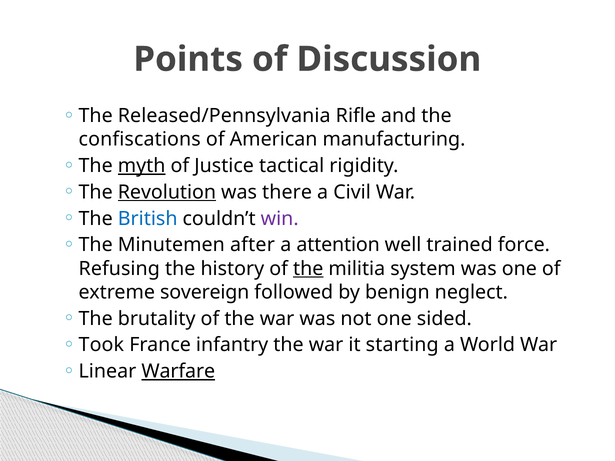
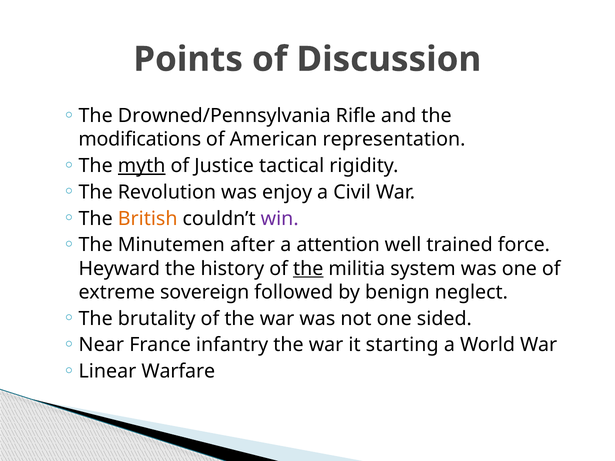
Released/Pennsylvania: Released/Pennsylvania -> Drowned/Pennsylvania (224, 116)
confiscations: confiscations -> modifications (140, 139)
manufacturing: manufacturing -> representation (394, 139)
Revolution underline: present -> none (167, 192)
there: there -> enjoy (287, 192)
British colour: blue -> orange (148, 219)
Refusing: Refusing -> Heyward (119, 269)
Took: Took -> Near (101, 345)
Warfare underline: present -> none (178, 372)
